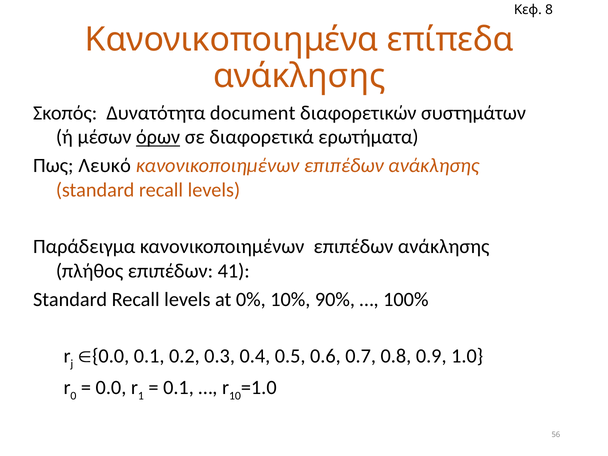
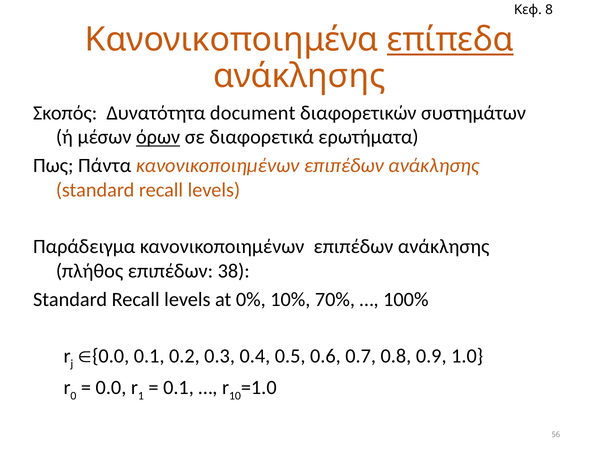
επίπεδα underline: none -> present (450, 40)
Λευκό: Λευκό -> Πάντα (105, 166)
41: 41 -> 38 (234, 271)
90%: 90% -> 70% (335, 299)
